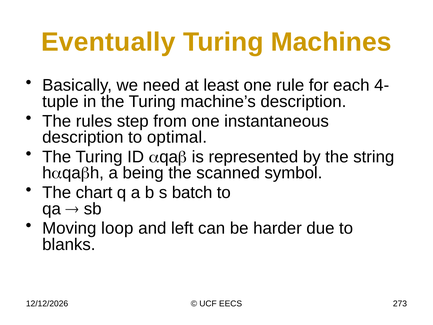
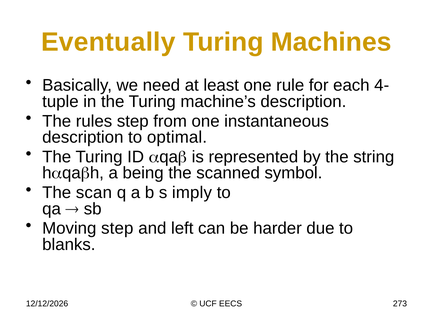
chart: chart -> scan (94, 193)
batch: batch -> imply (192, 193)
Moving loop: loop -> step (117, 228)
